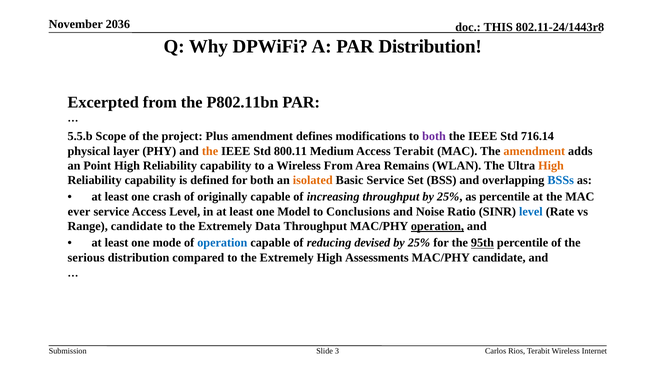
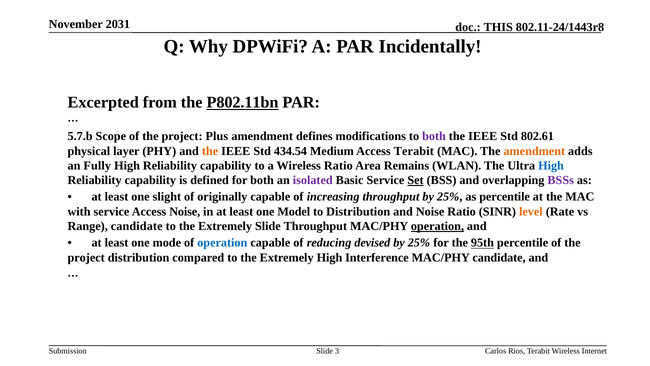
2036: 2036 -> 2031 (118, 24)
PAR Distribution: Distribution -> Incidentally (430, 47)
P802.11bn underline: none -> present (243, 102)
5.5.b: 5.5.b -> 5.7.b (80, 136)
716.14: 716.14 -> 802.61 (537, 136)
800.11: 800.11 -> 434.54 (290, 151)
Point: Point -> Fully (97, 165)
Wireless From: From -> Ratio (338, 165)
High colour: orange -> blue (551, 165)
isolated colour: orange -> purple (313, 180)
Set underline: none -> present (416, 180)
BSSs colour: blue -> purple (561, 180)
crash: crash -> slight (167, 197)
ever: ever -> with (79, 211)
Access Level: Level -> Noise (185, 211)
to Conclusions: Conclusions -> Distribution (358, 211)
level colour: blue -> orange (531, 211)
Extremely Data: Data -> Slide (268, 226)
serious: serious -> project (86, 257)
Assessments: Assessments -> Interference (377, 257)
